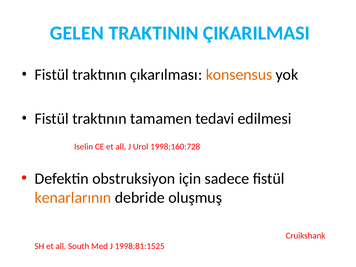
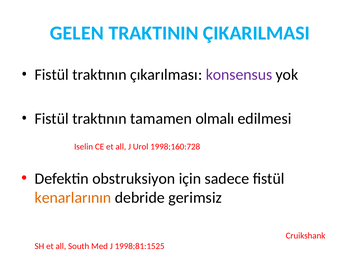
konsensus colour: orange -> purple (239, 75)
tedavi: tedavi -> olmalı (215, 119)
oluşmuş: oluşmuş -> gerimsiz (195, 198)
